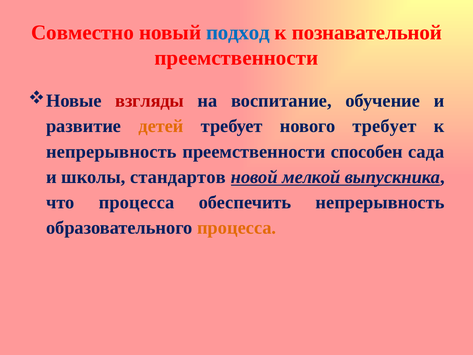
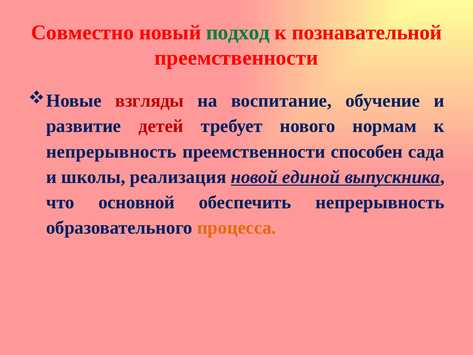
подход colour: blue -> green (238, 33)
детей colour: orange -> red (161, 126)
нового требует: требует -> нормам (385, 126)
стандартов: стандартов -> реализация (178, 177)
мелкой: мелкой -> единой (311, 177)
что процесса: процесса -> основной (137, 202)
